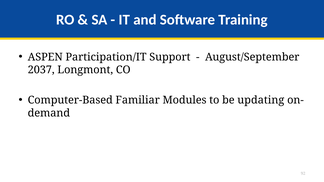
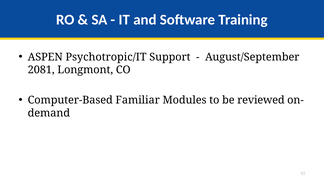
Participation/IT: Participation/IT -> Psychotropic/IT (106, 57)
2037: 2037 -> 2081 (41, 70)
updating: updating -> reviewed (261, 100)
